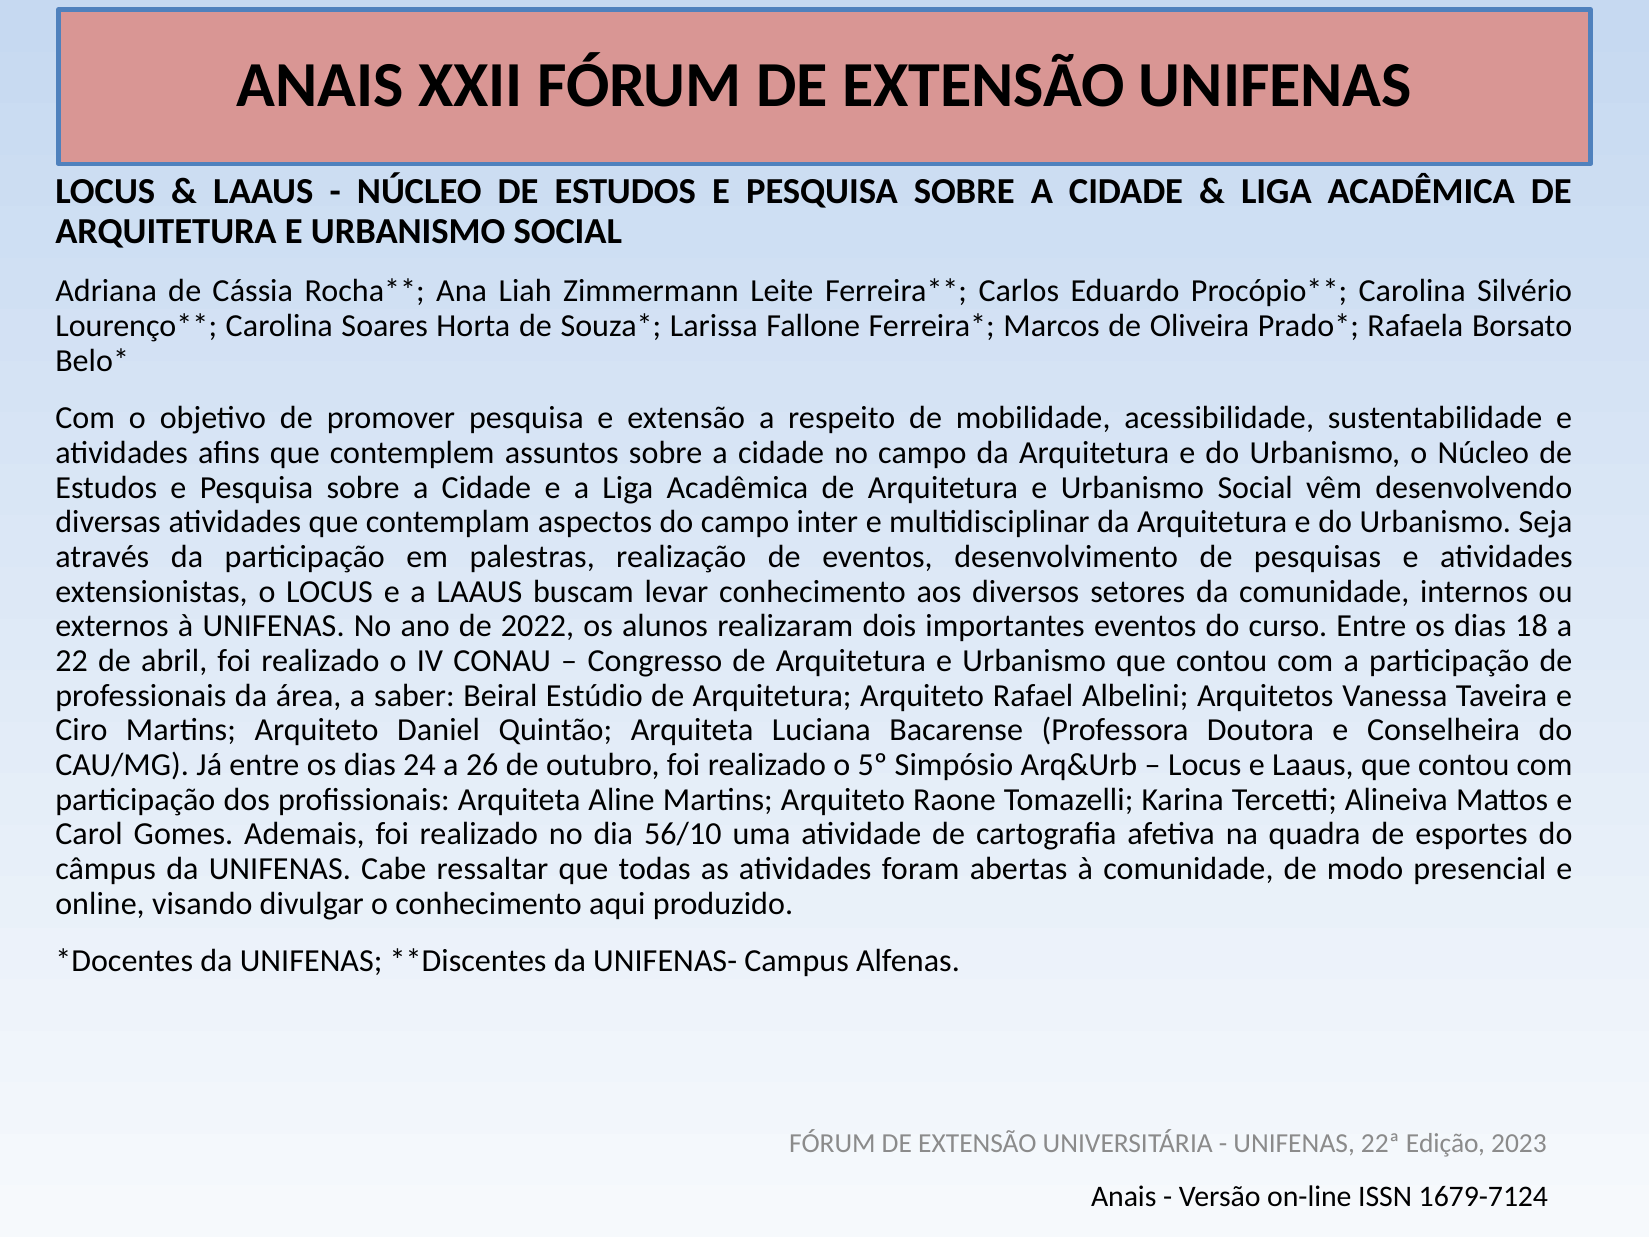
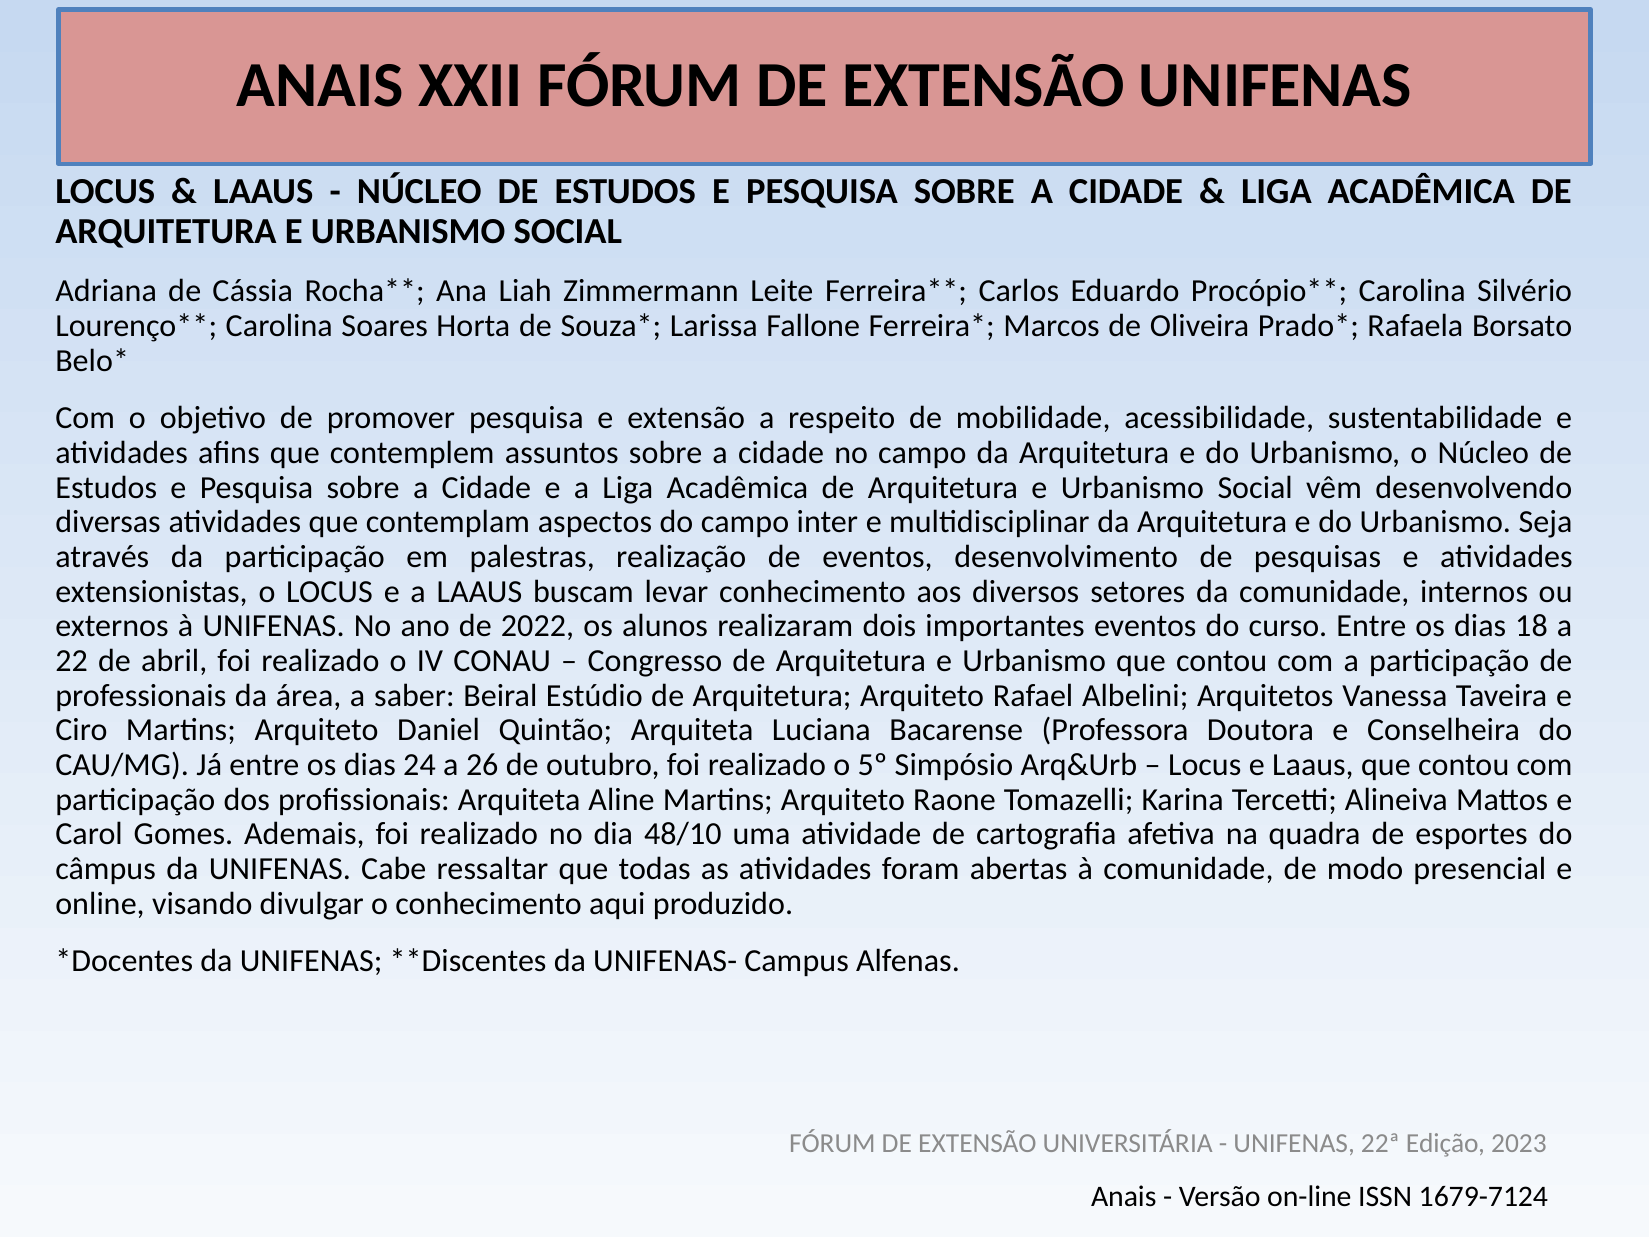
56/10: 56/10 -> 48/10 (683, 834)
